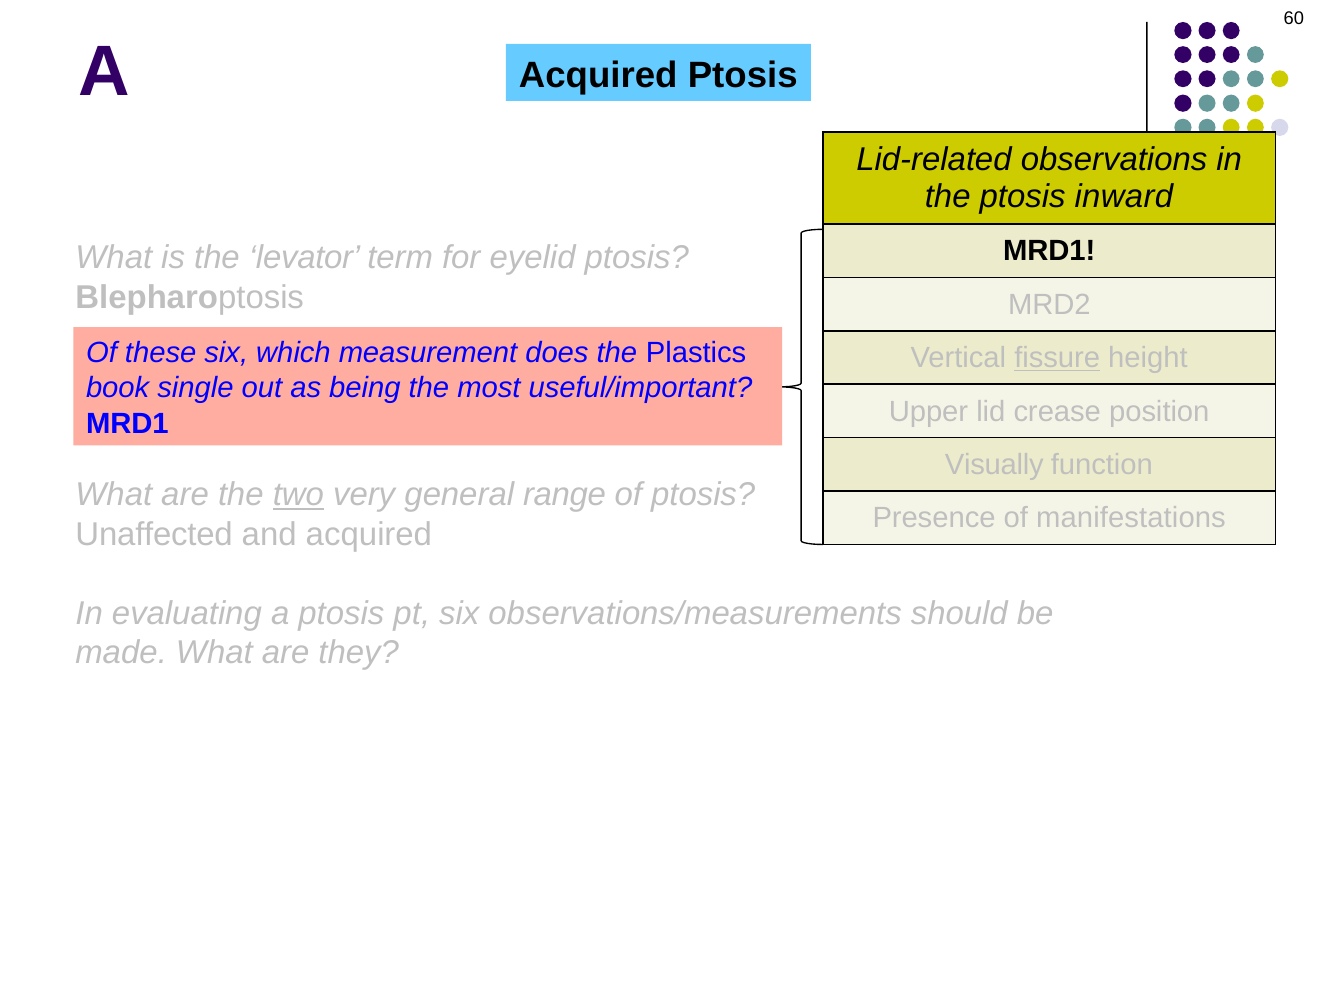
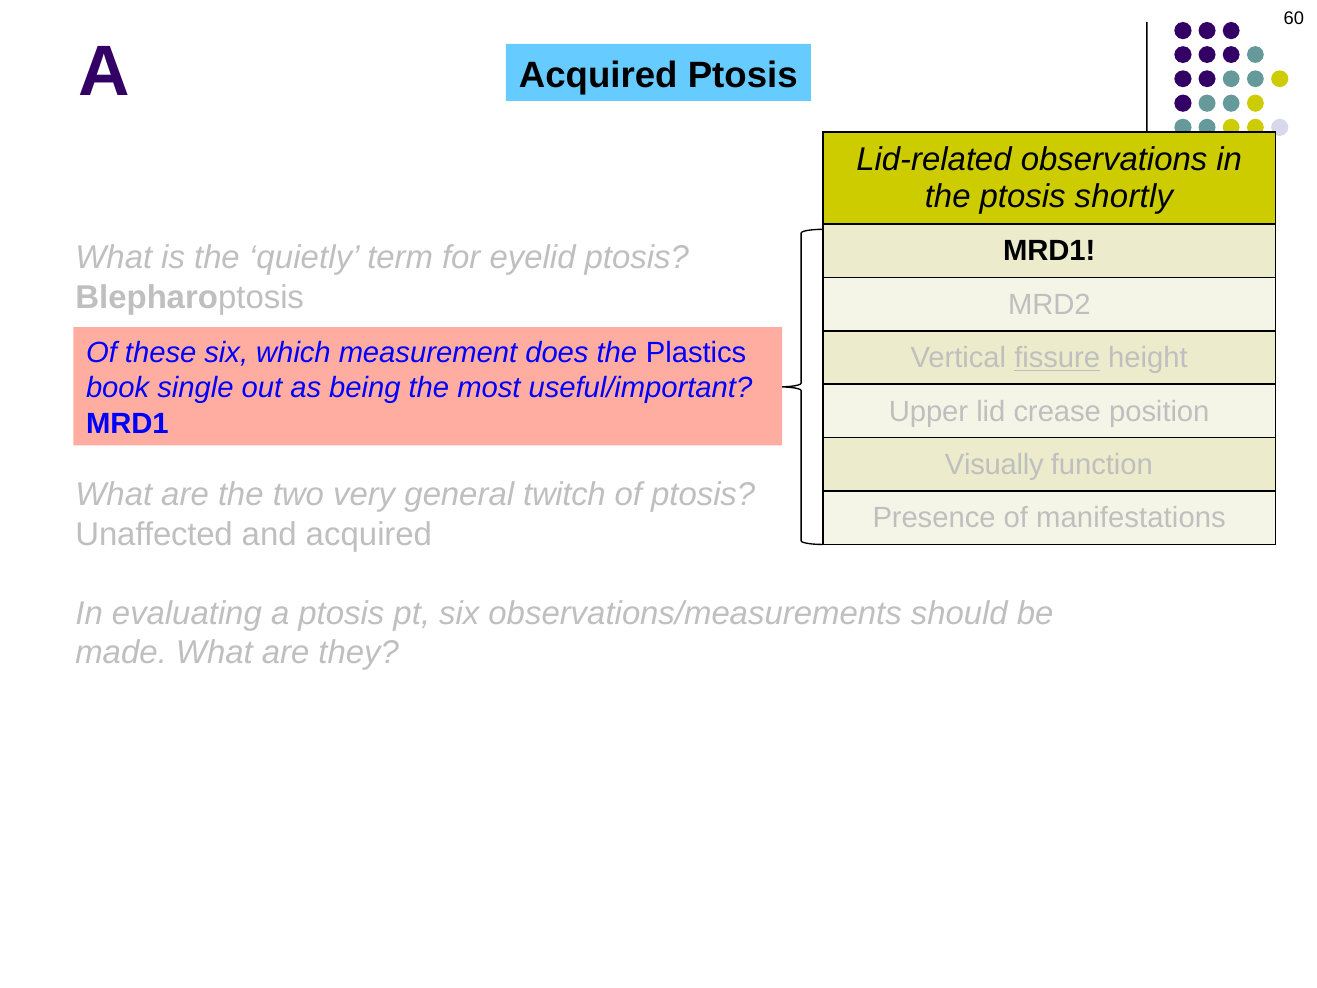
inward: inward -> shortly (1124, 197)
levator: levator -> quietly (304, 258)
two underline: present -> none (298, 495)
range: range -> twitch (564, 495)
